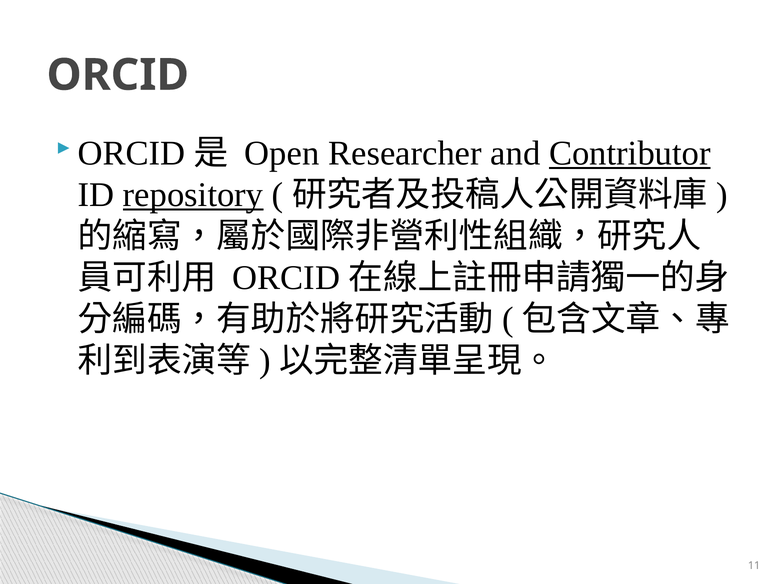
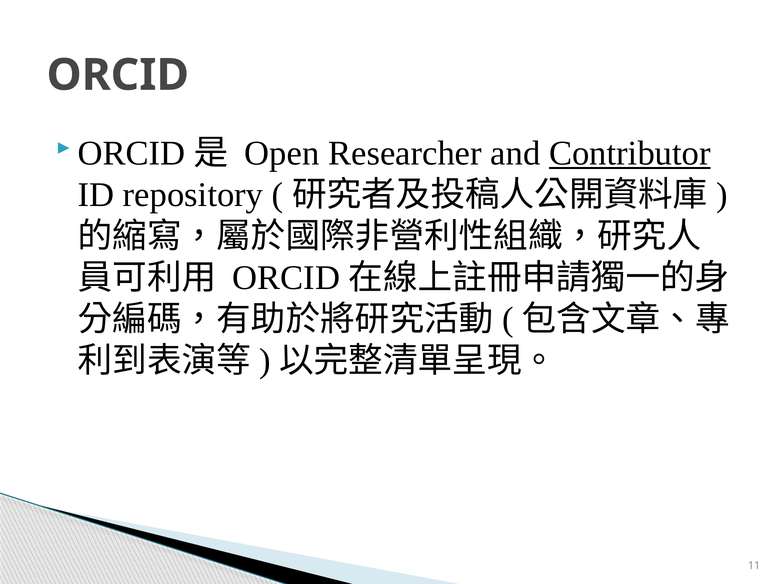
repository underline: present -> none (193, 195)
